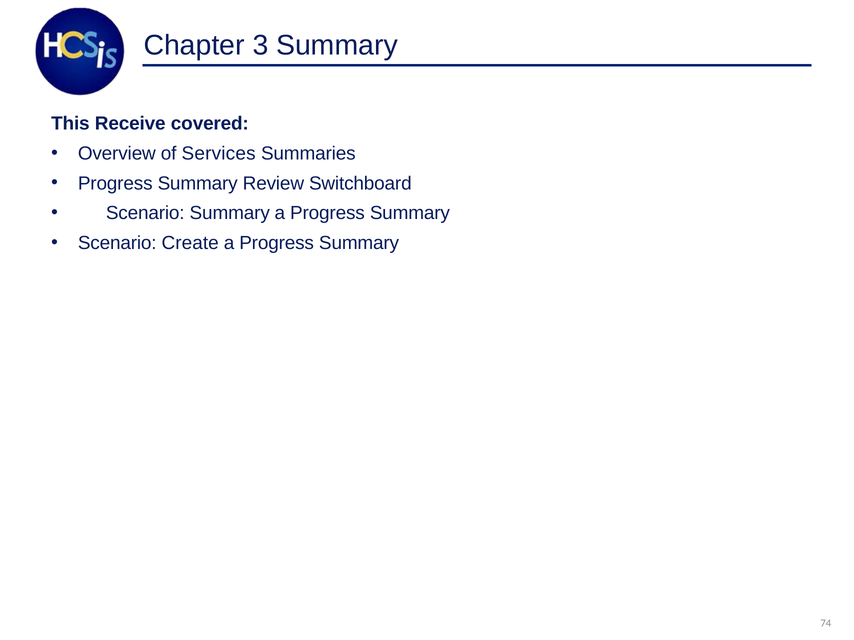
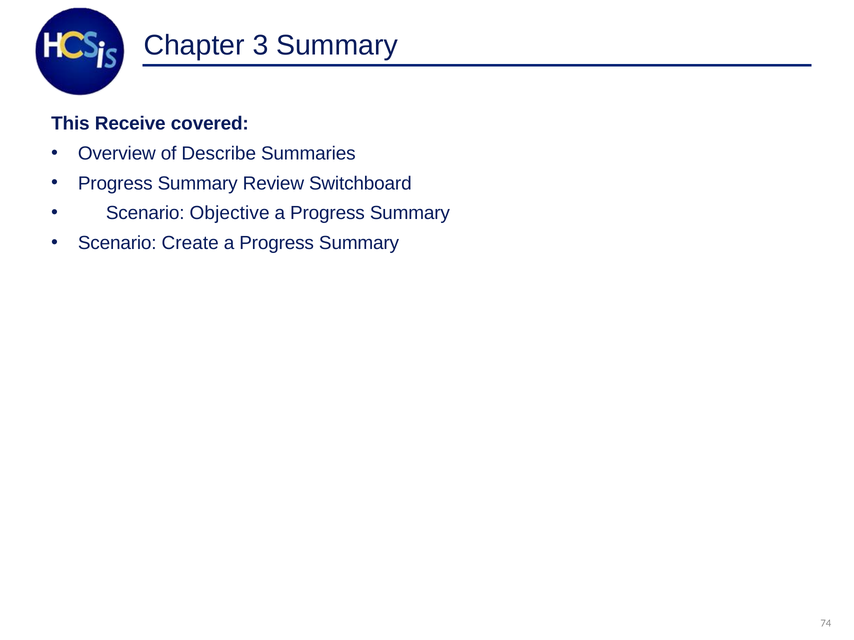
Services: Services -> Describe (219, 154)
Scenario Summary: Summary -> Objective (230, 213)
